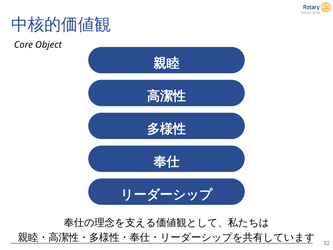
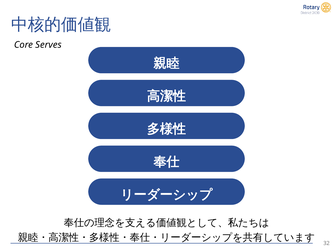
Object: Object -> Serves (48, 45)
